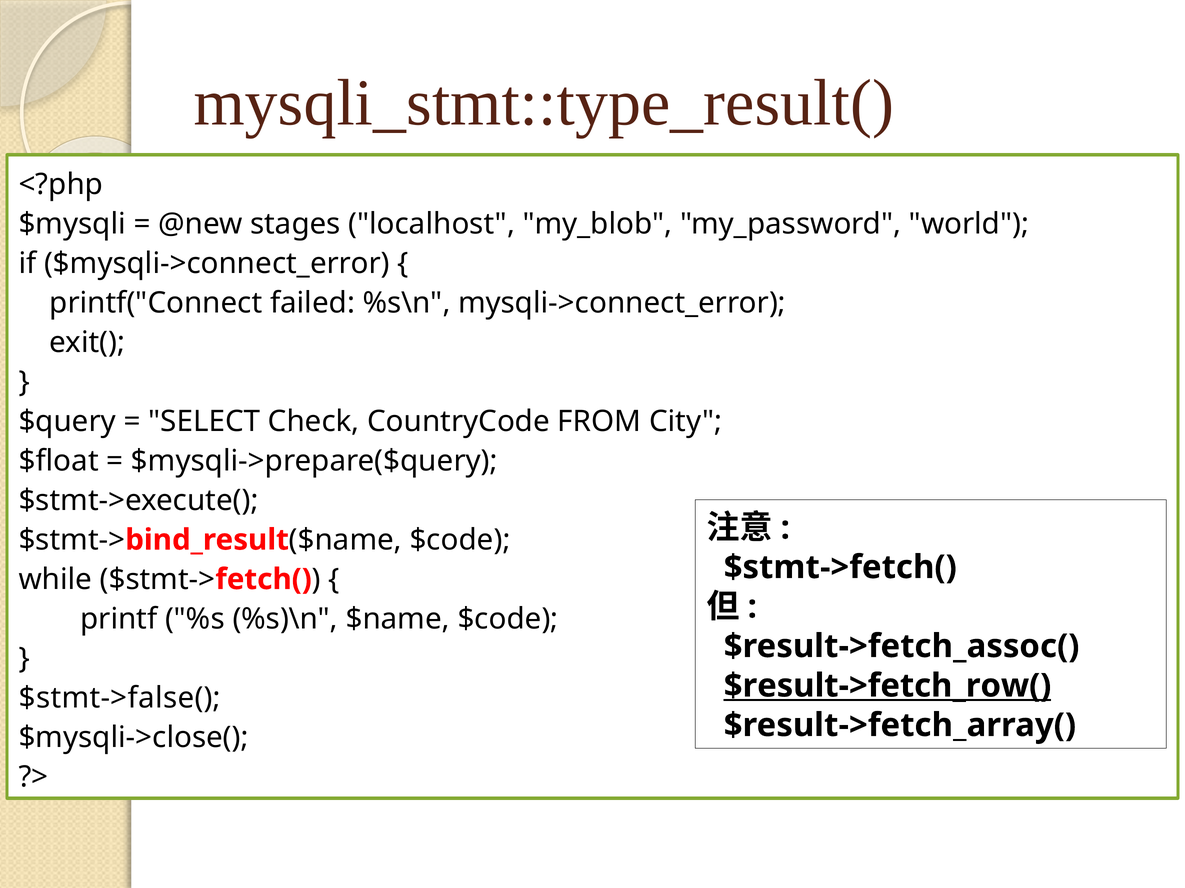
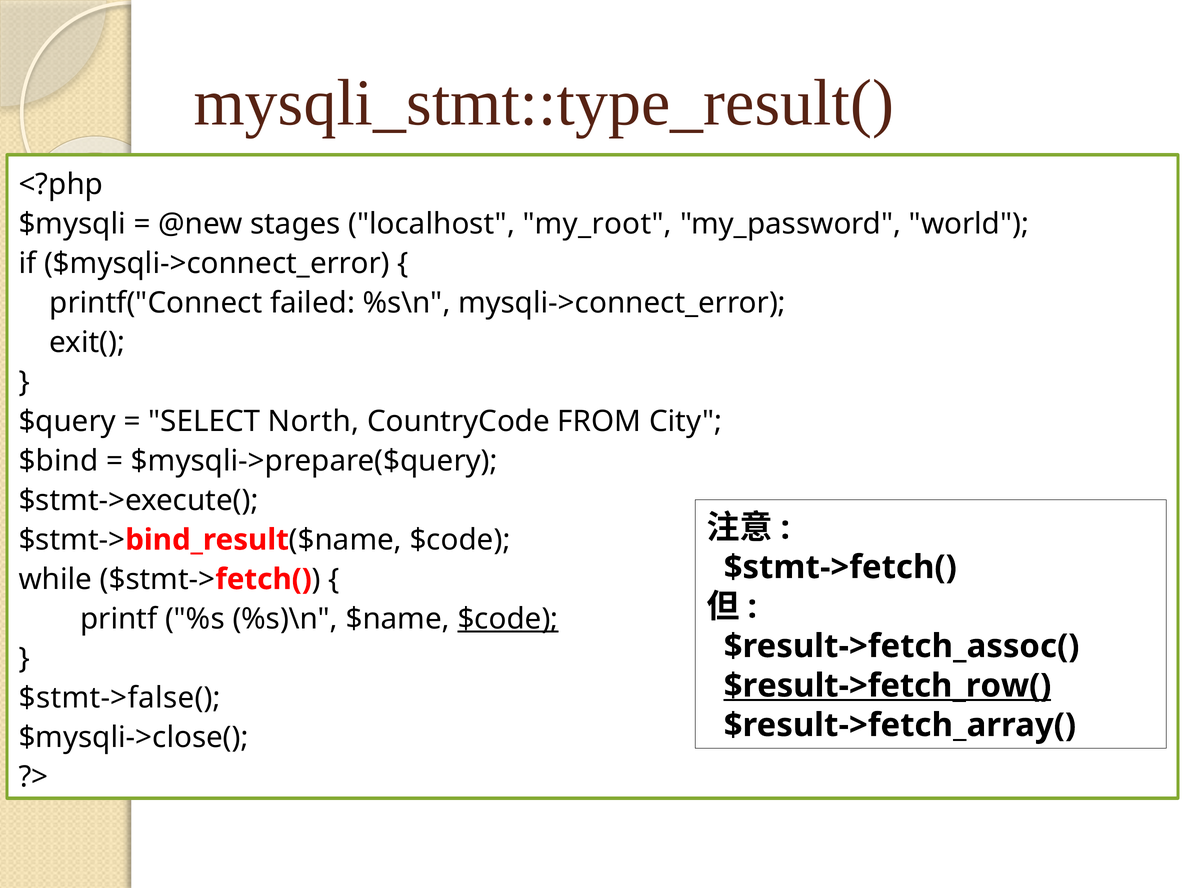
my_blob: my_blob -> my_root (597, 224)
Check: Check -> North (314, 422)
$float: $float -> $bind (59, 461)
$code underline: none -> present (508, 619)
